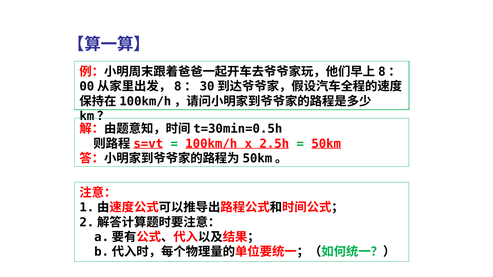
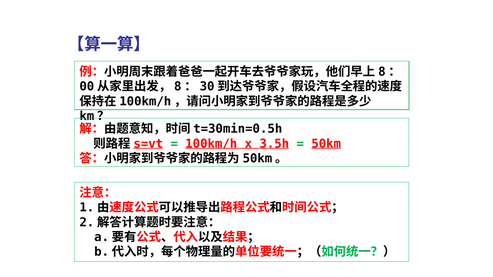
2.5h: 2.5h -> 3.5h (274, 144)
